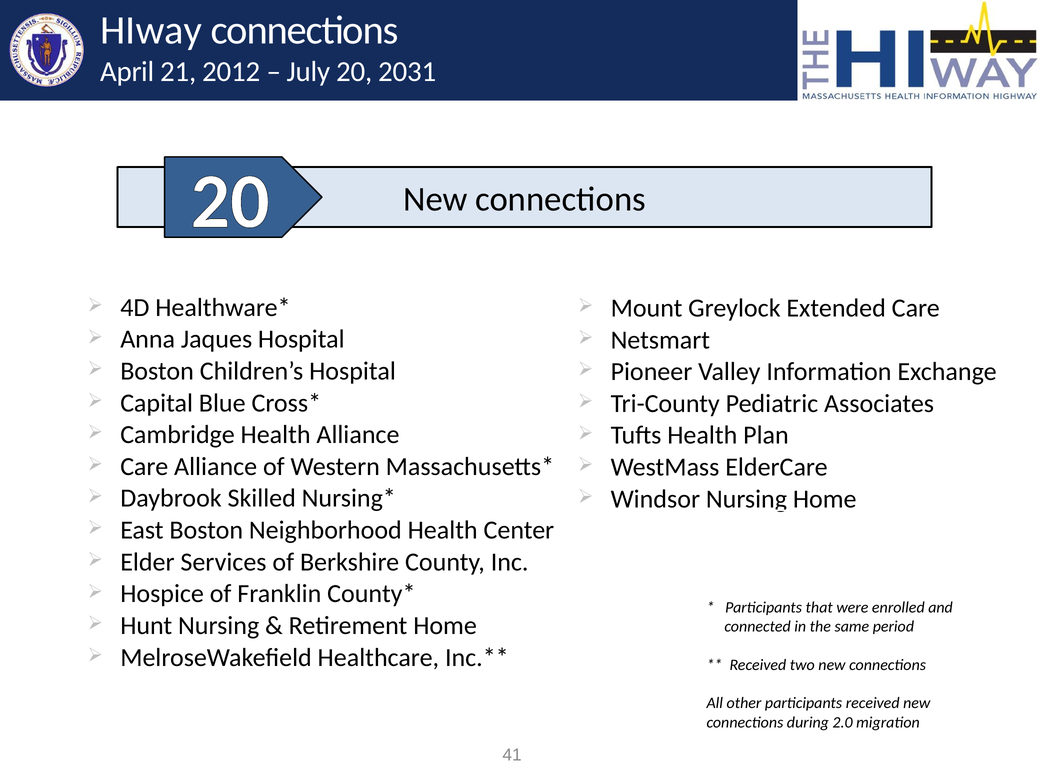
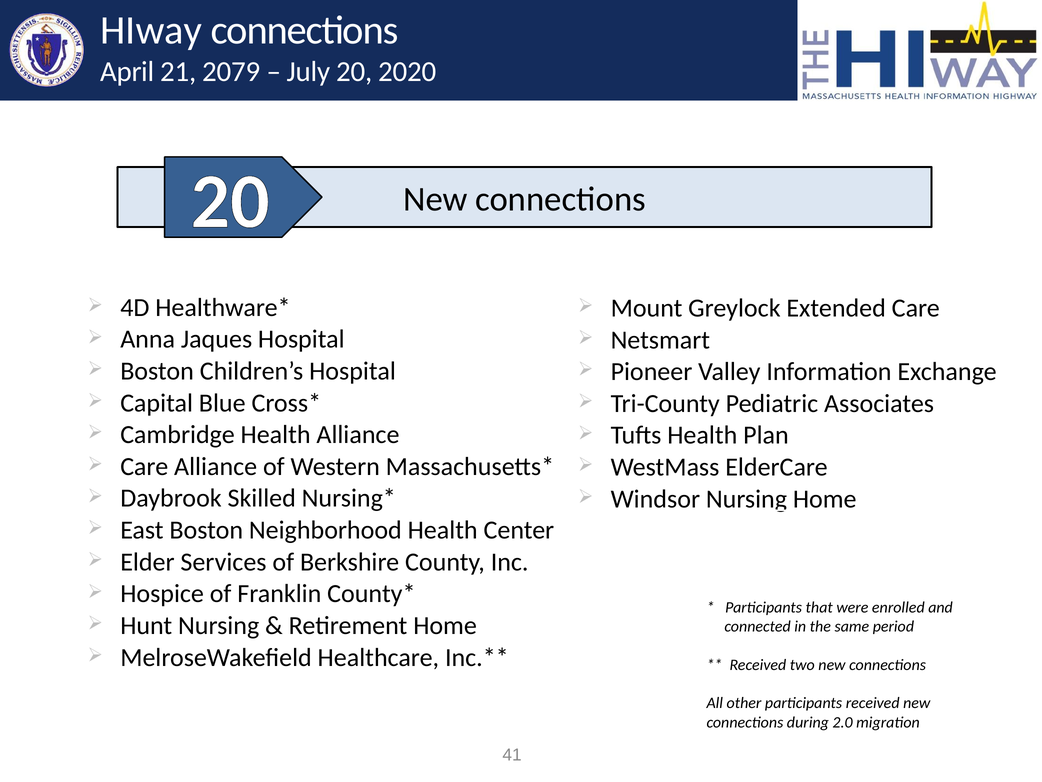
2012: 2012 -> 2079 (232, 71)
2031: 2031 -> 2020 (407, 71)
